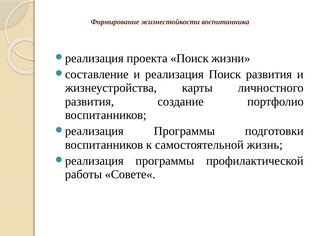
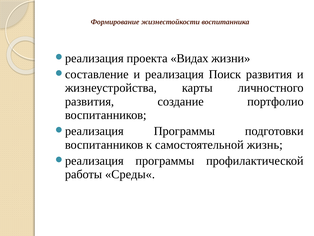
проекта Поиск: Поиск -> Видах (190, 58)
Совете«: Совете« -> Среды« (130, 174)
